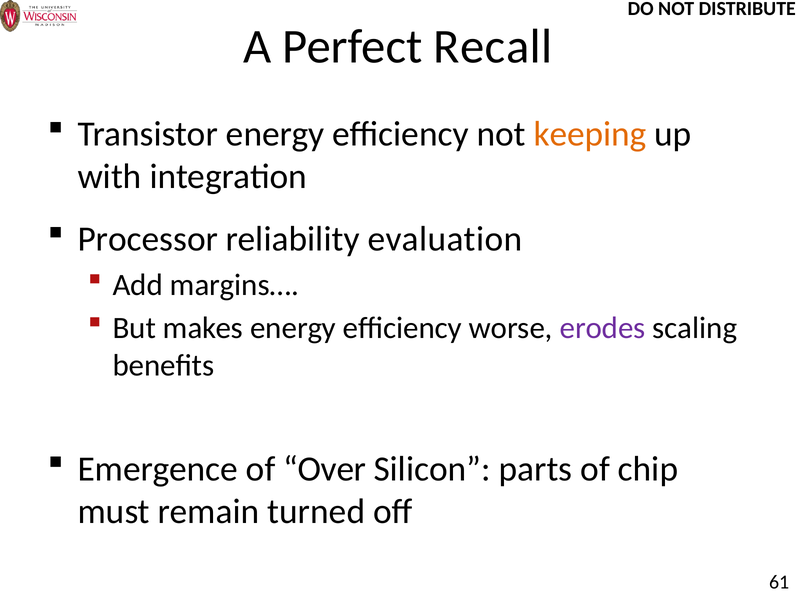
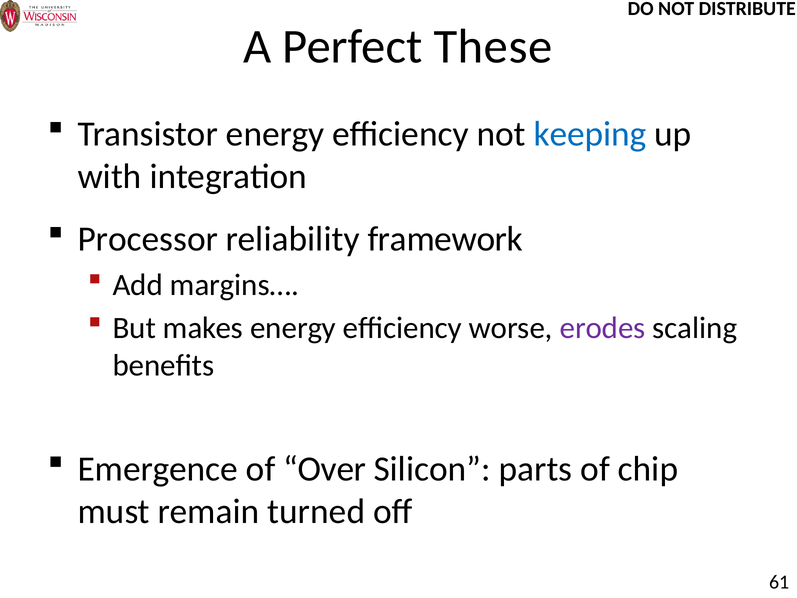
Recall: Recall -> These (493, 47)
keeping colour: orange -> blue (590, 134)
evaluation: evaluation -> framework (445, 239)
